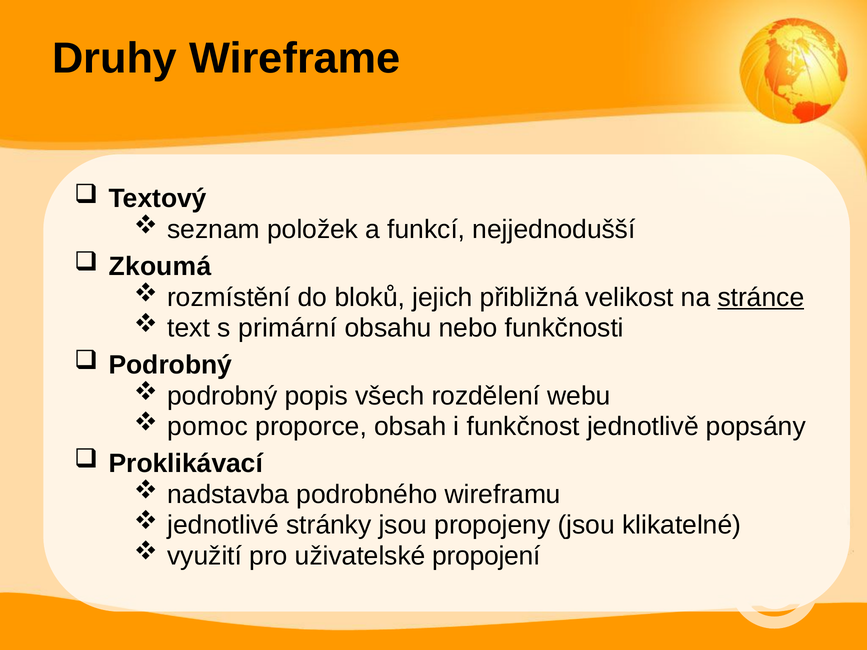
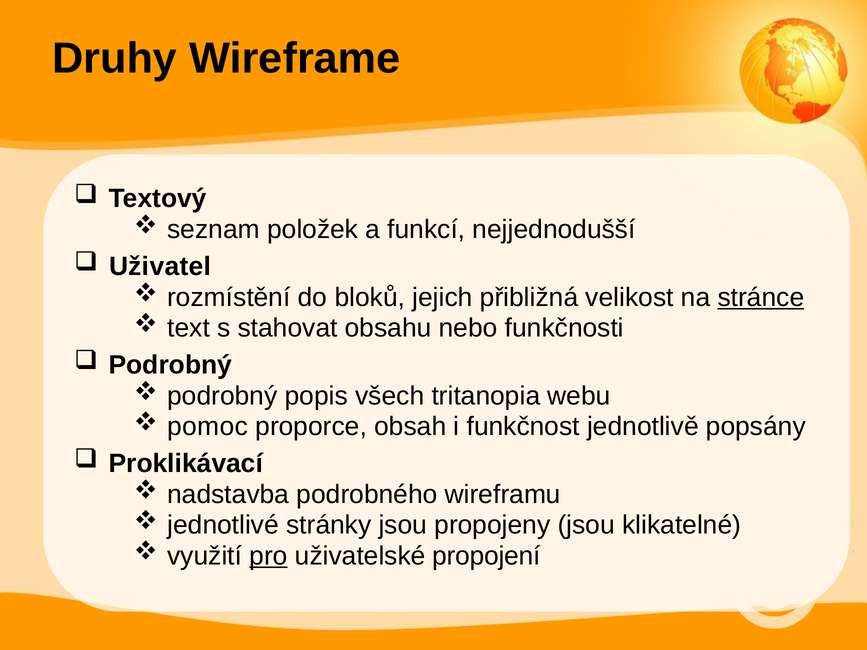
Zkoumá: Zkoumá -> Uživatel (160, 267)
primární: primární -> stahovat (288, 328)
rozdělení: rozdělení -> tritanopia (486, 396)
pro underline: none -> present (269, 556)
